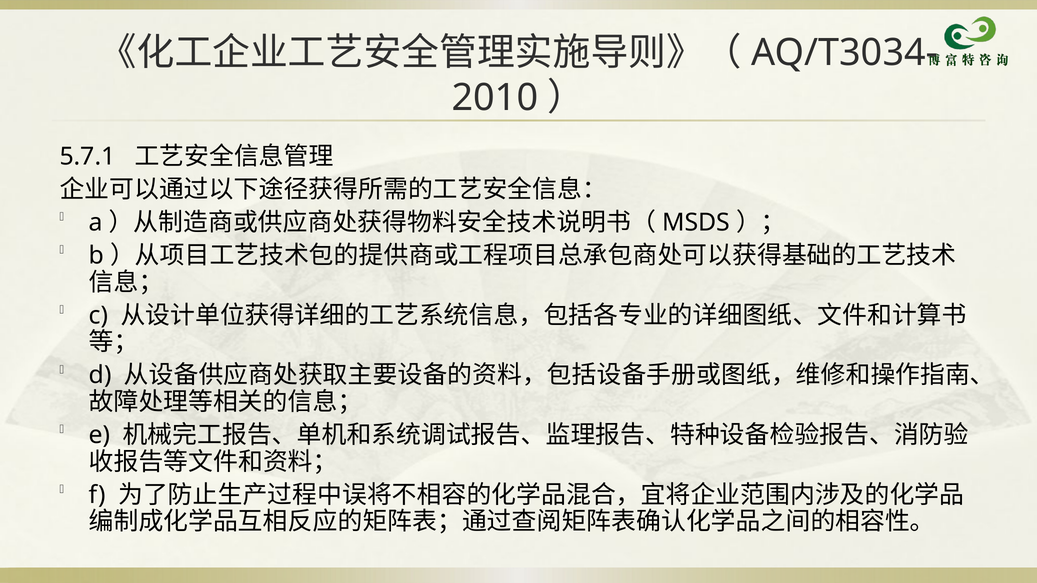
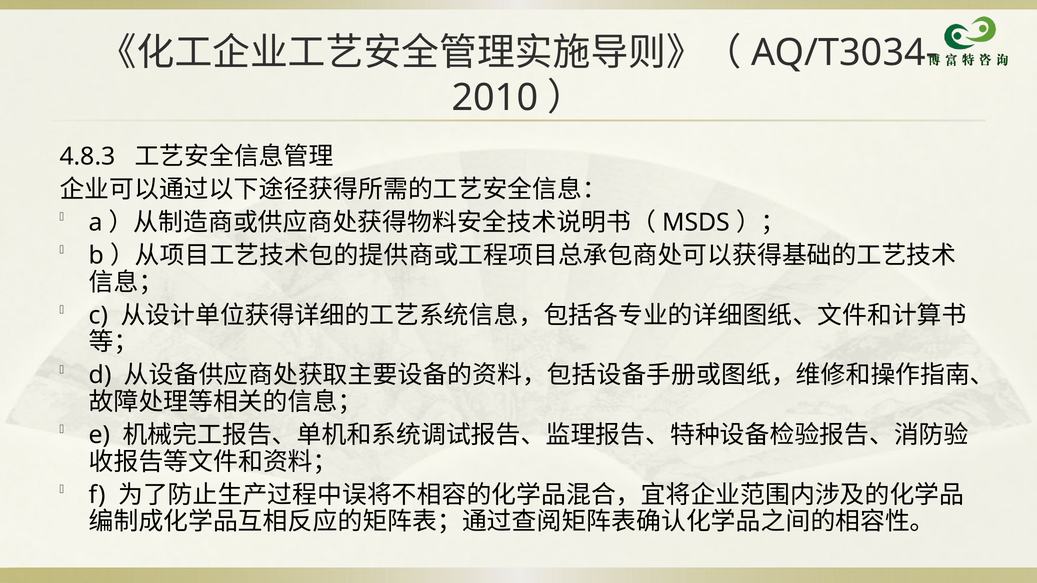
5.7.1: 5.7.1 -> 4.8.3 (88, 157)
